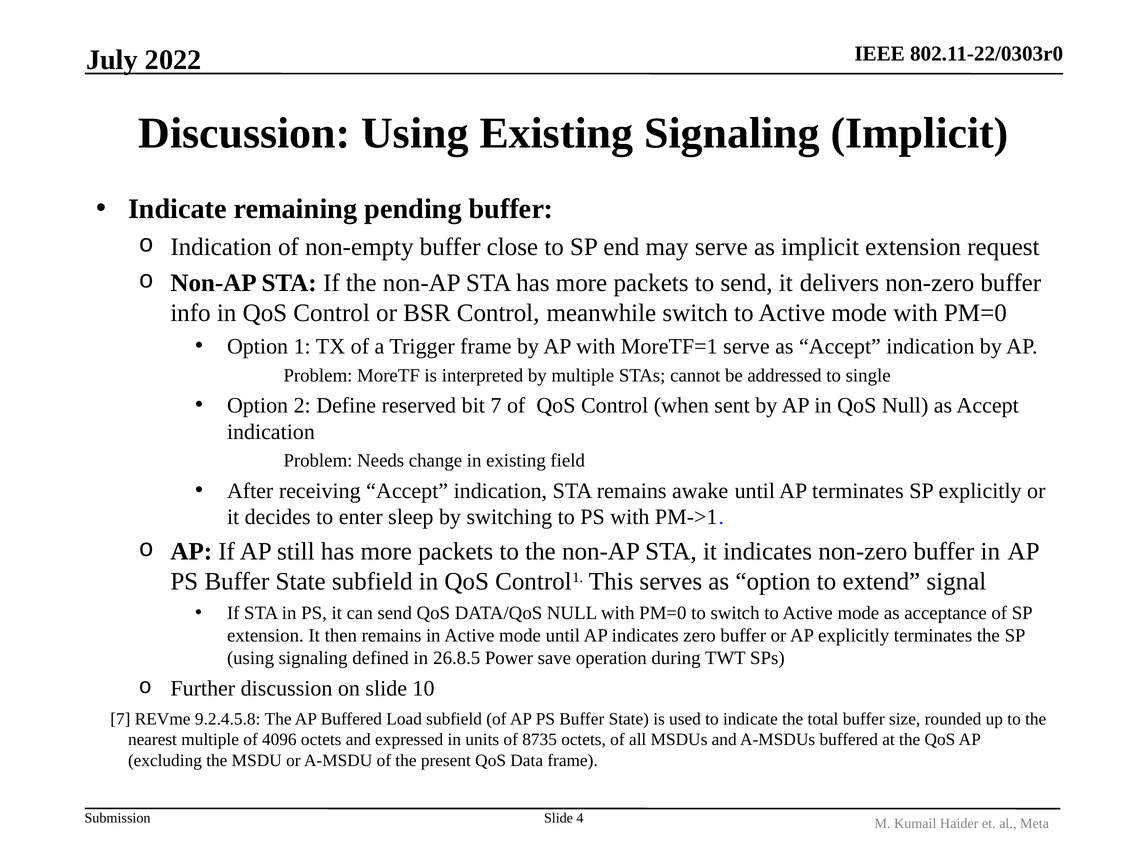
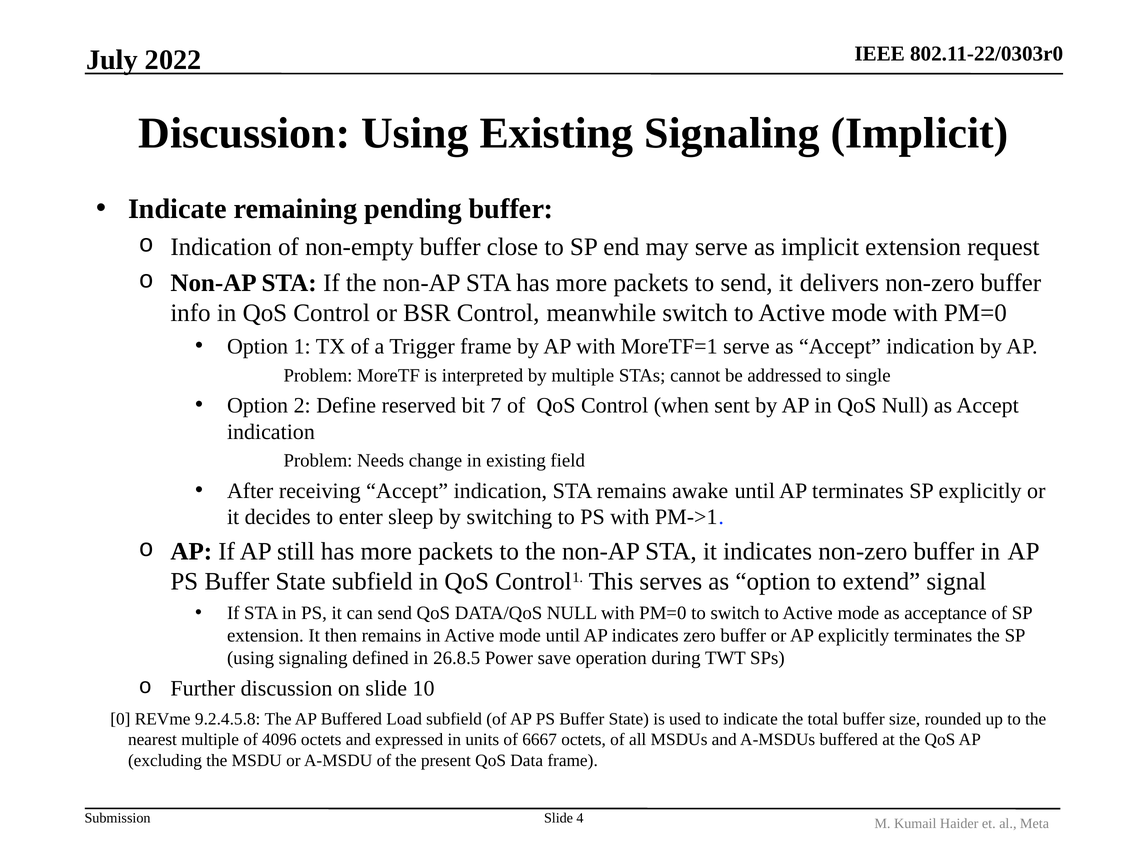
7: 7 -> 0 (120, 719)
8735: 8735 -> 6667 (540, 740)
